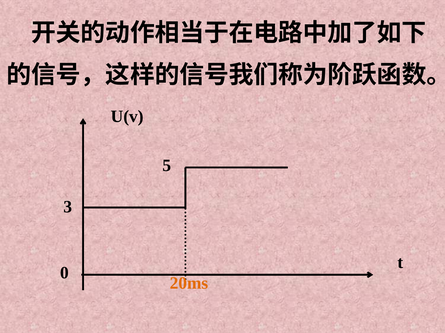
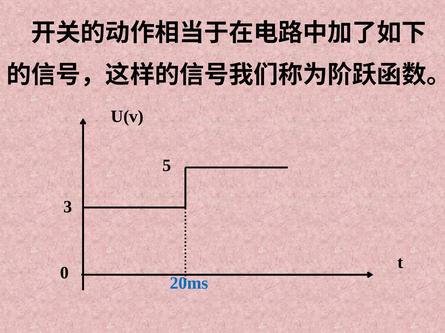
20ms colour: orange -> blue (189, 284)
